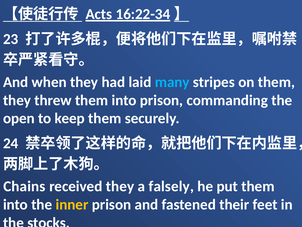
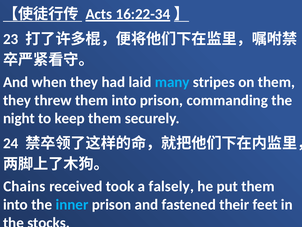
open: open -> night (19, 118)
received they: they -> took (120, 186)
inner colour: yellow -> light blue (72, 204)
